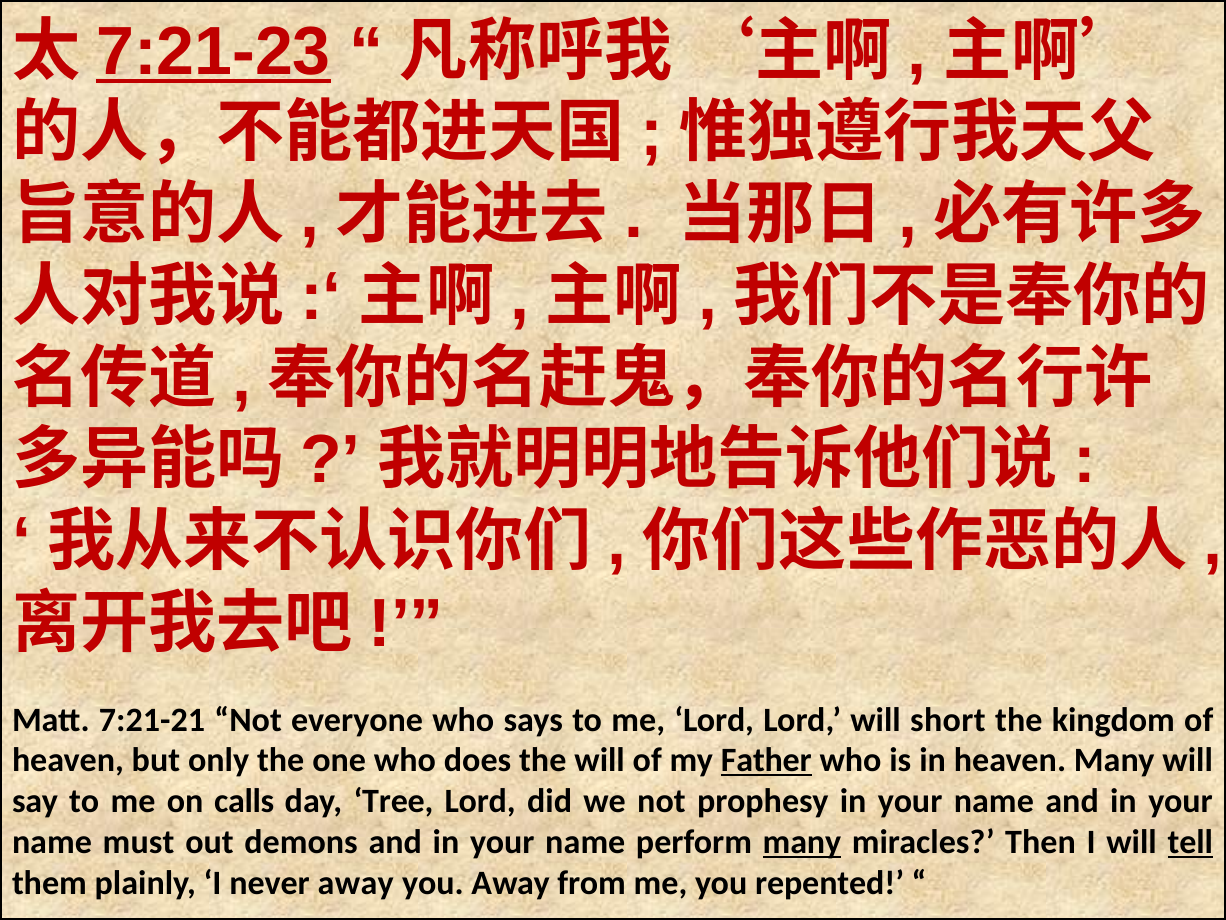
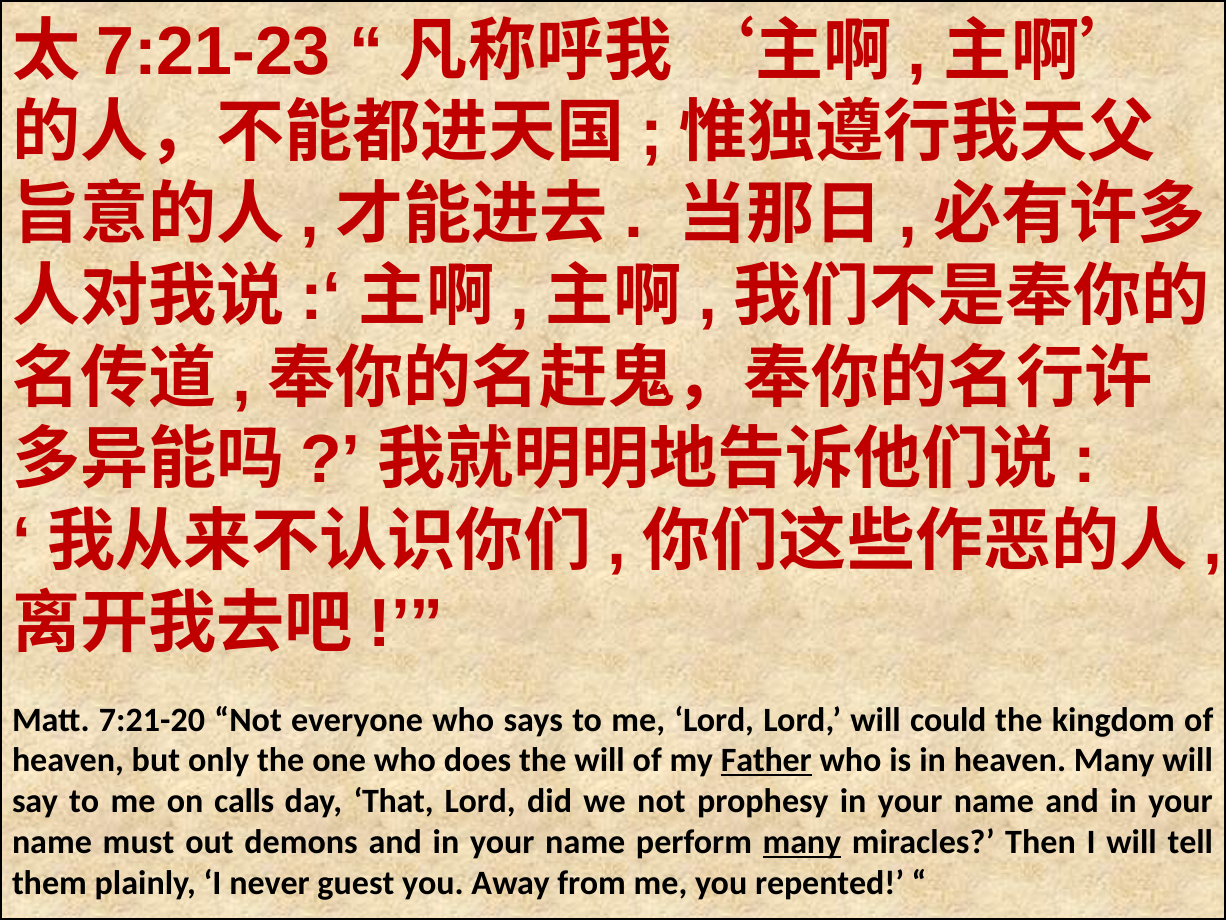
7:21-23 underline: present -> none (214, 52)
7:21-21: 7:21-21 -> 7:21-20 (152, 719)
short: short -> could (948, 719)
Tree: Tree -> That (394, 801)
tell underline: present -> none (1190, 842)
never away: away -> guest (356, 883)
